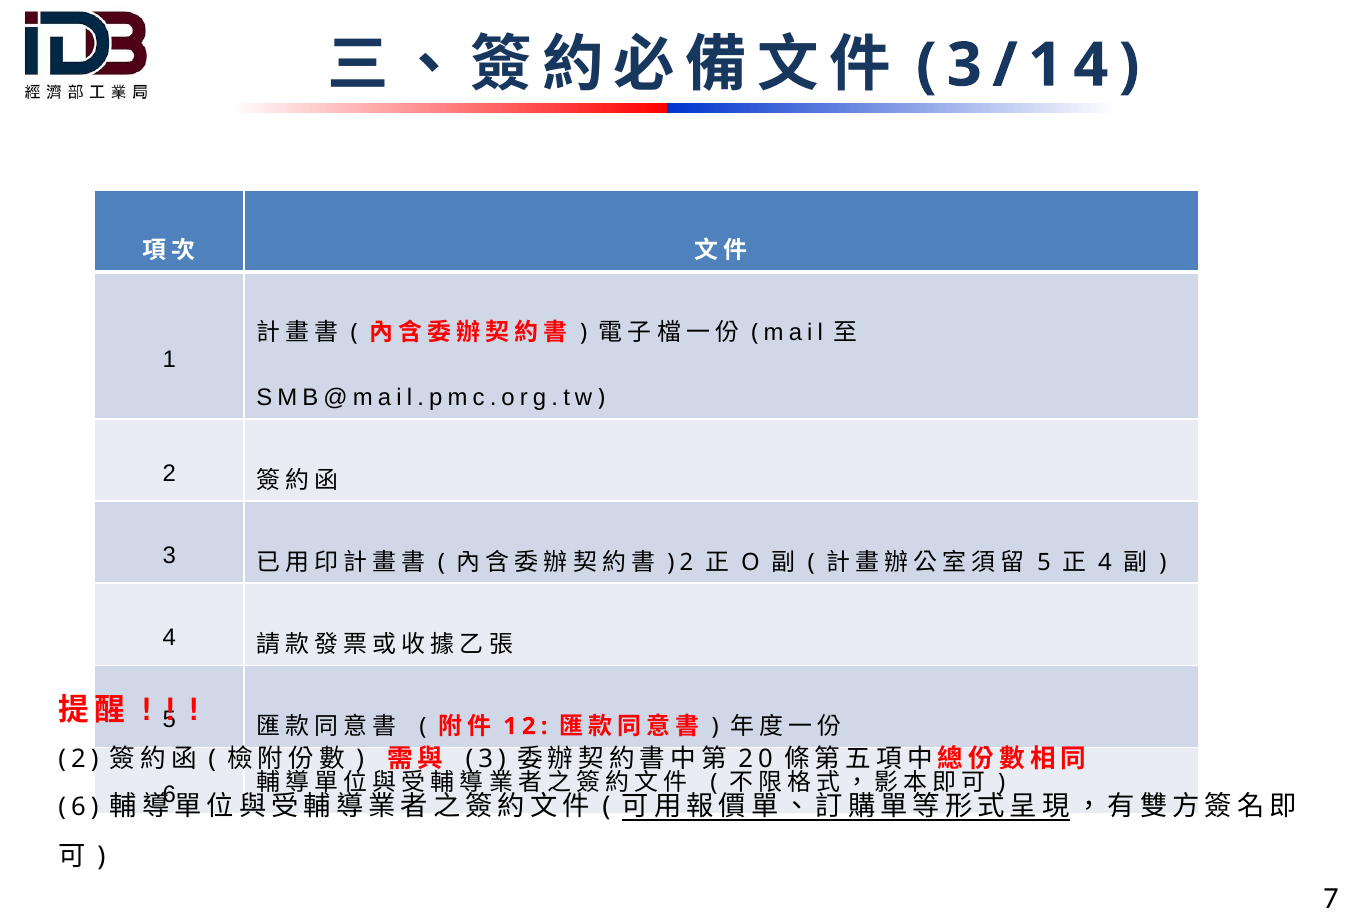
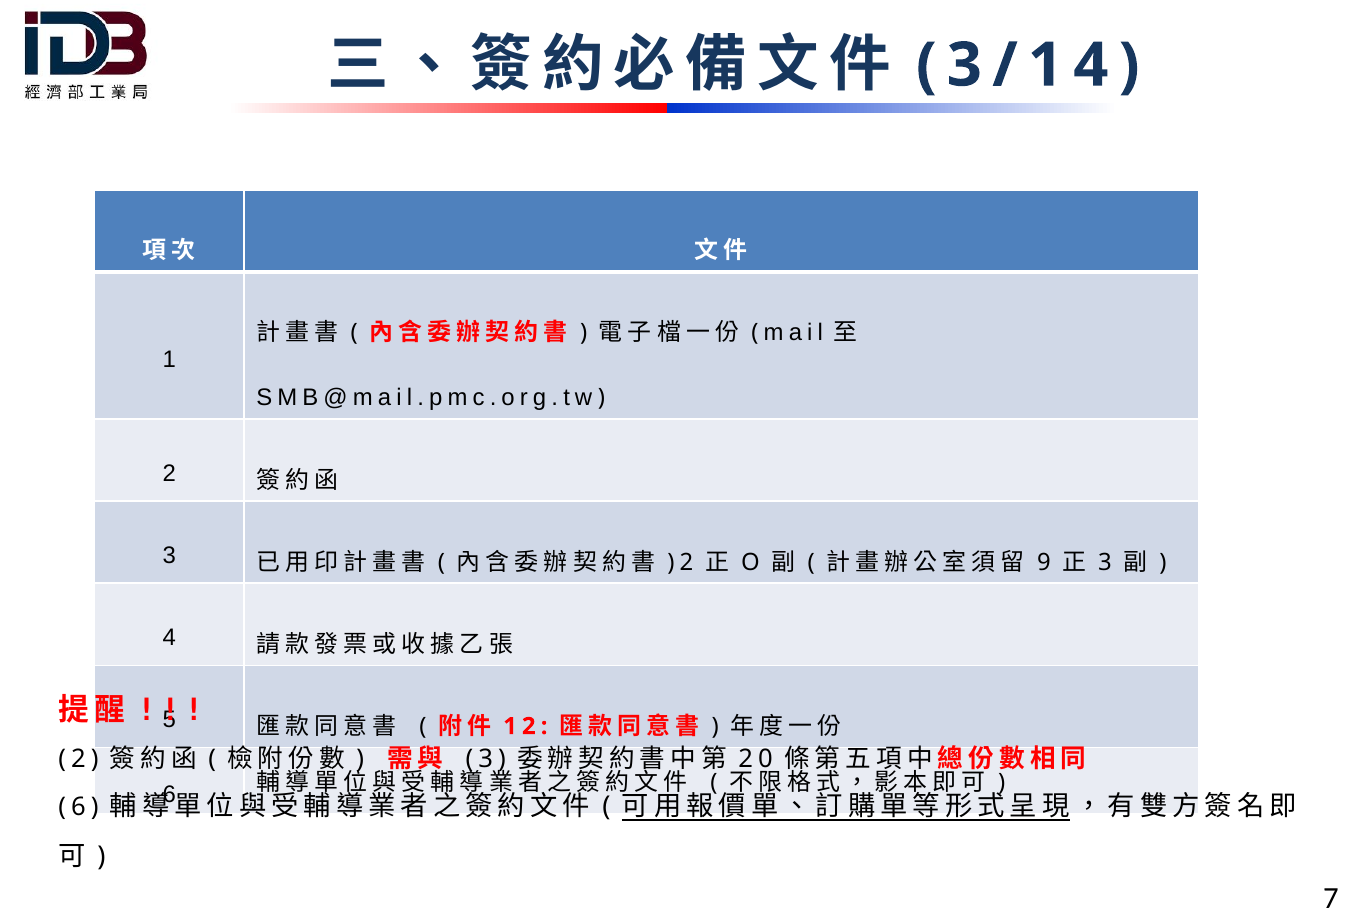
5: 5 -> 9 (1044, 562)
4: 4 -> 3 (1105, 562)
